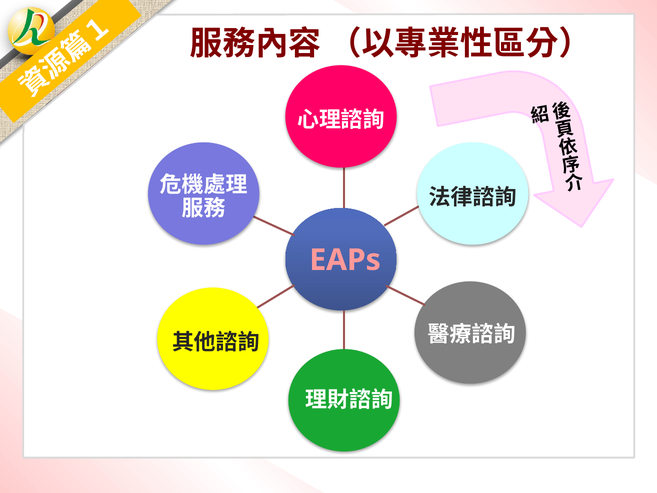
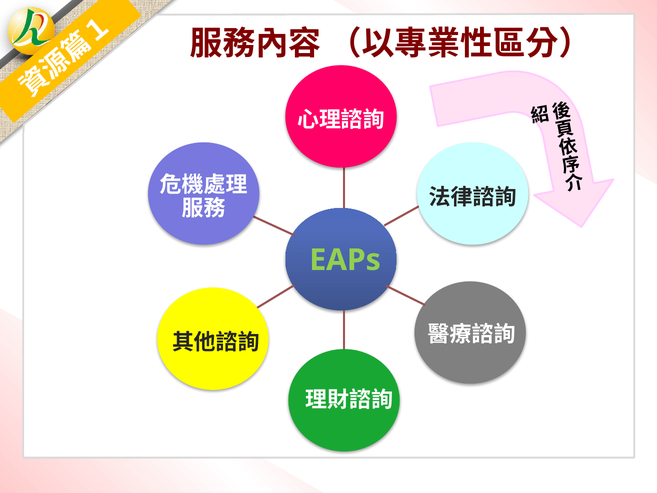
EAPs colour: pink -> light green (345, 260)
